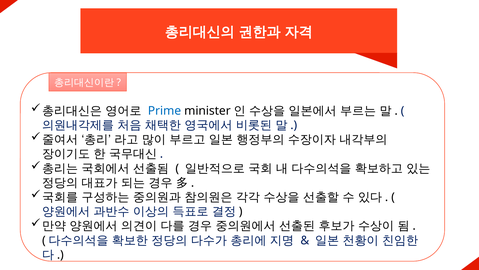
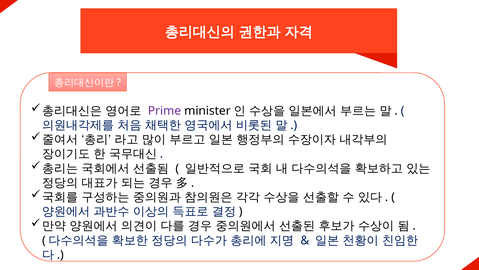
Prime colour: blue -> purple (164, 111)
